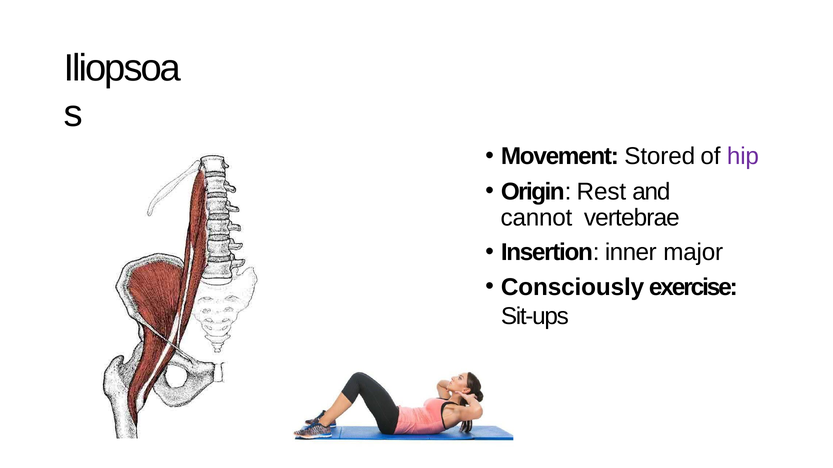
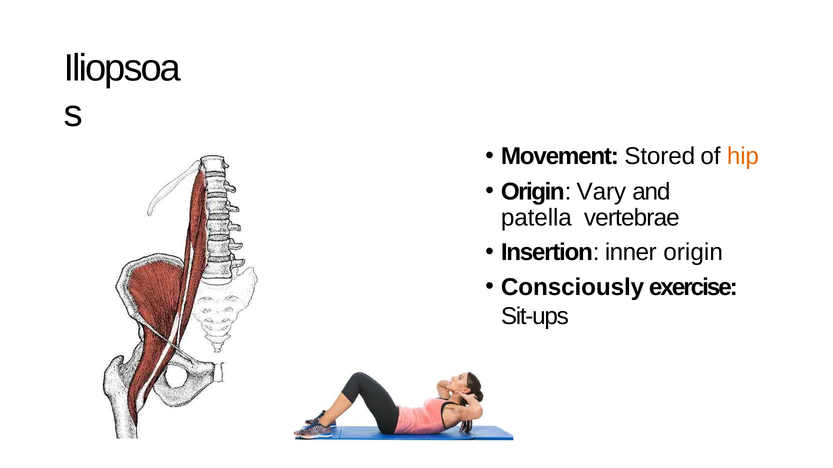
hip colour: purple -> orange (743, 157)
Rest: Rest -> Vary (601, 192)
cannot: cannot -> patella (536, 218)
inner major: major -> origin (693, 253)
